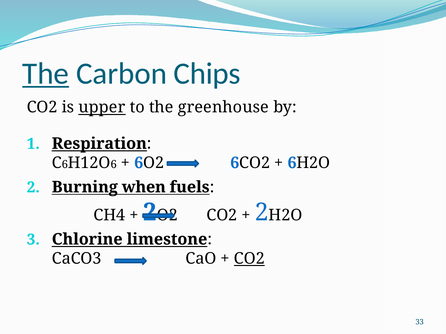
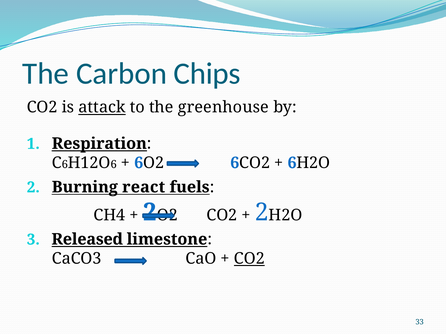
The underline: present -> none (46, 74)
upper: upper -> attack (102, 107)
when: when -> react (144, 187)
Chlorine: Chlorine -> Released (87, 240)
